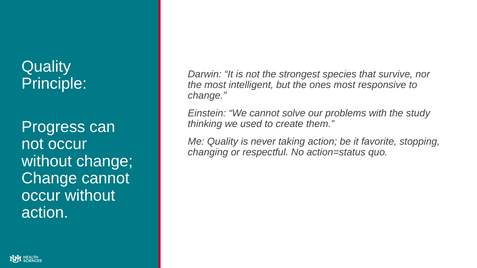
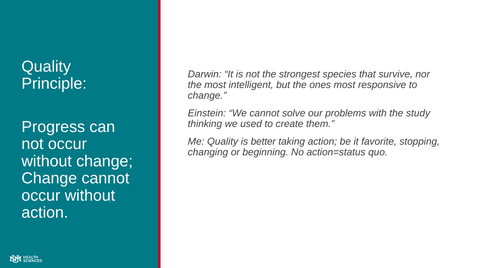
never: never -> better (263, 142)
respectful: respectful -> beginning (265, 152)
